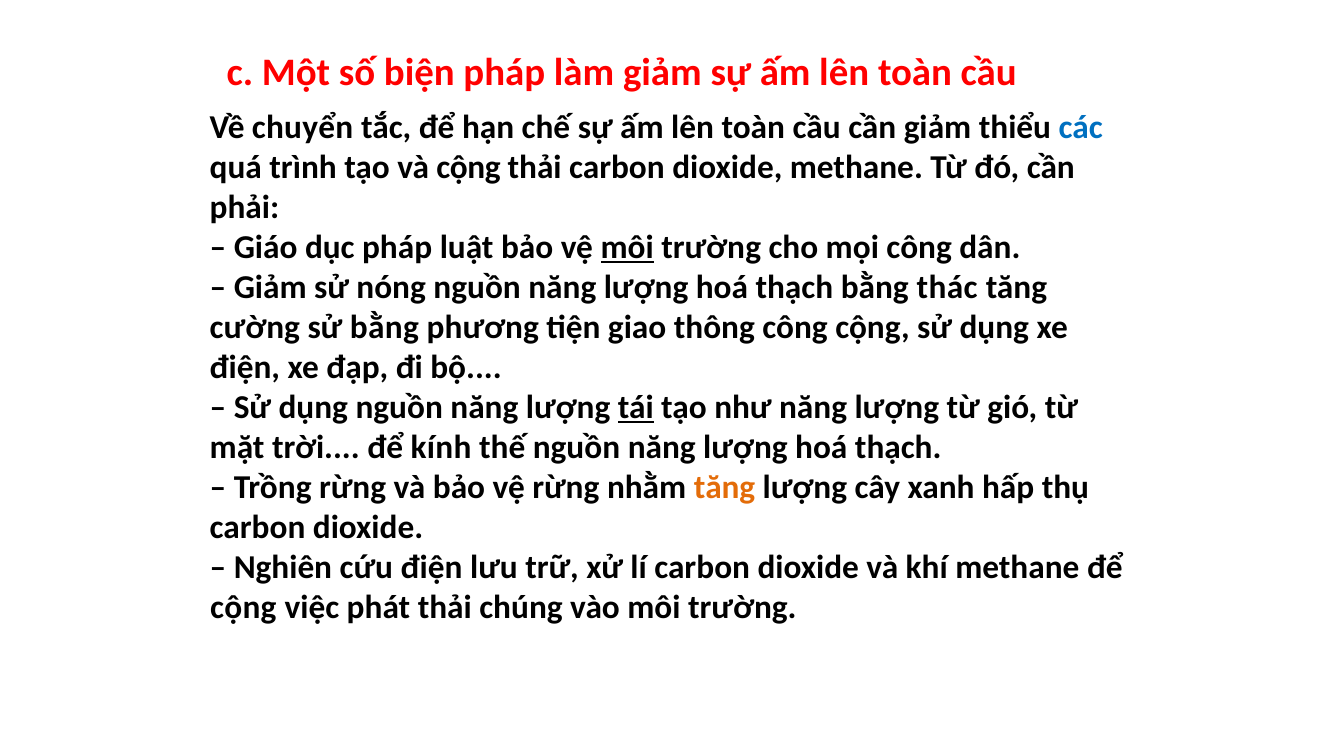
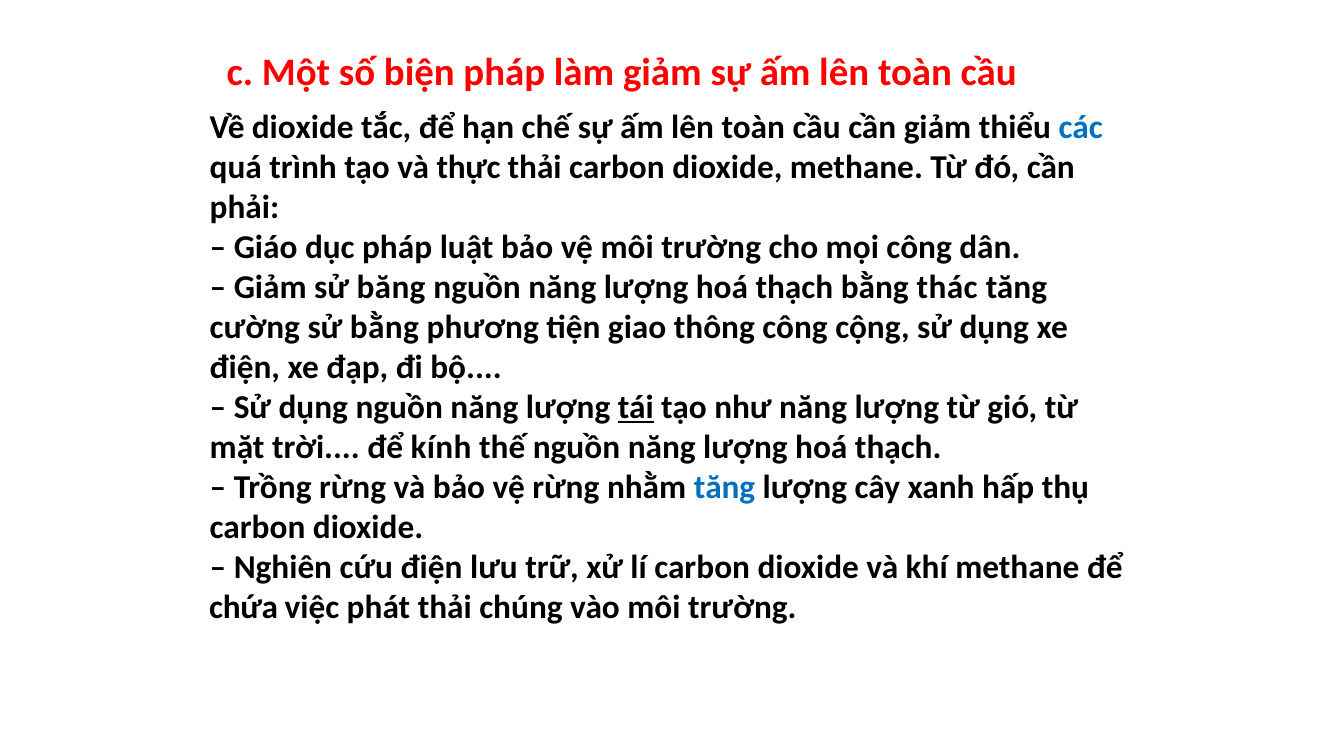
Về chuyển: chuyển -> dioxide (303, 127)
và cộng: cộng -> thực (469, 167)
môi underline: present -> none (627, 247)
nóng: nóng -> băng (391, 287)
tăng colour: orange -> blue (725, 487)
cộng: cộng -> chứa (244, 607)
